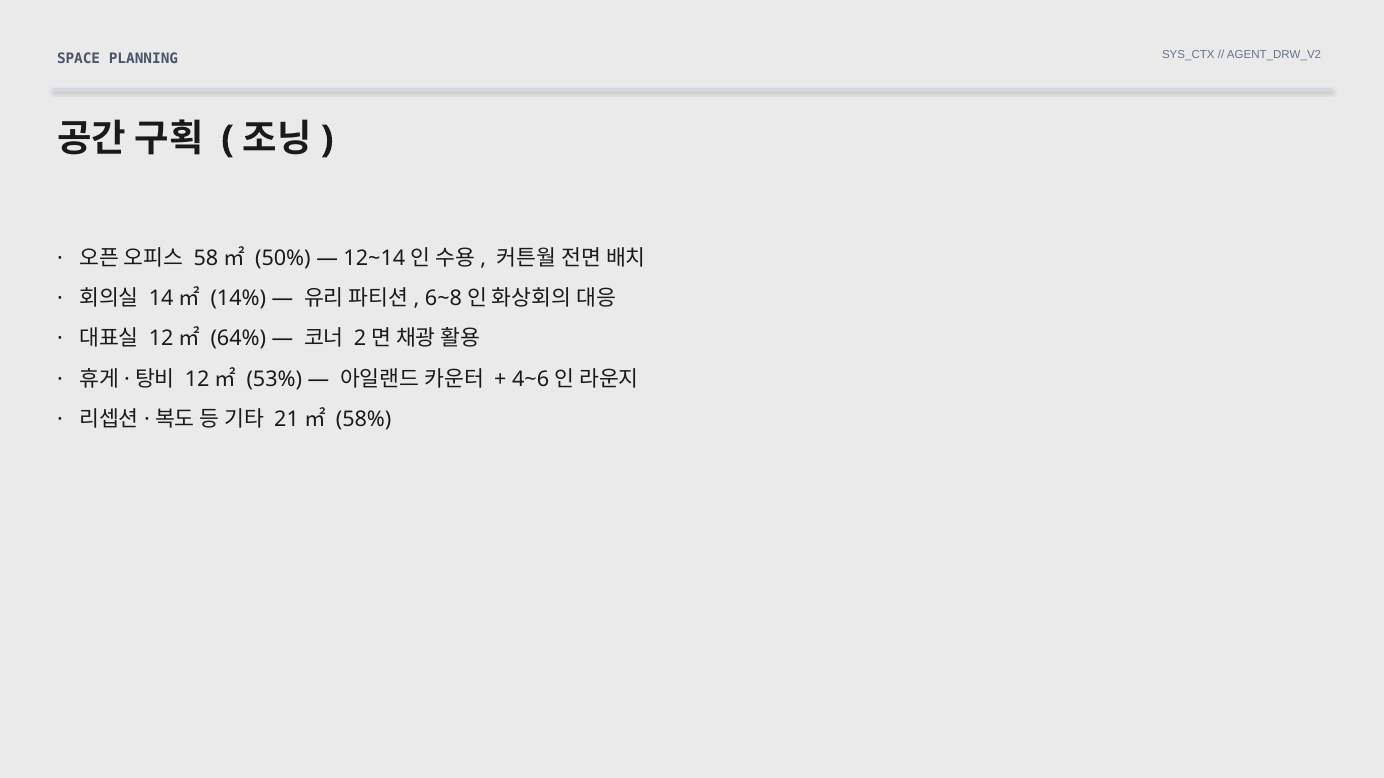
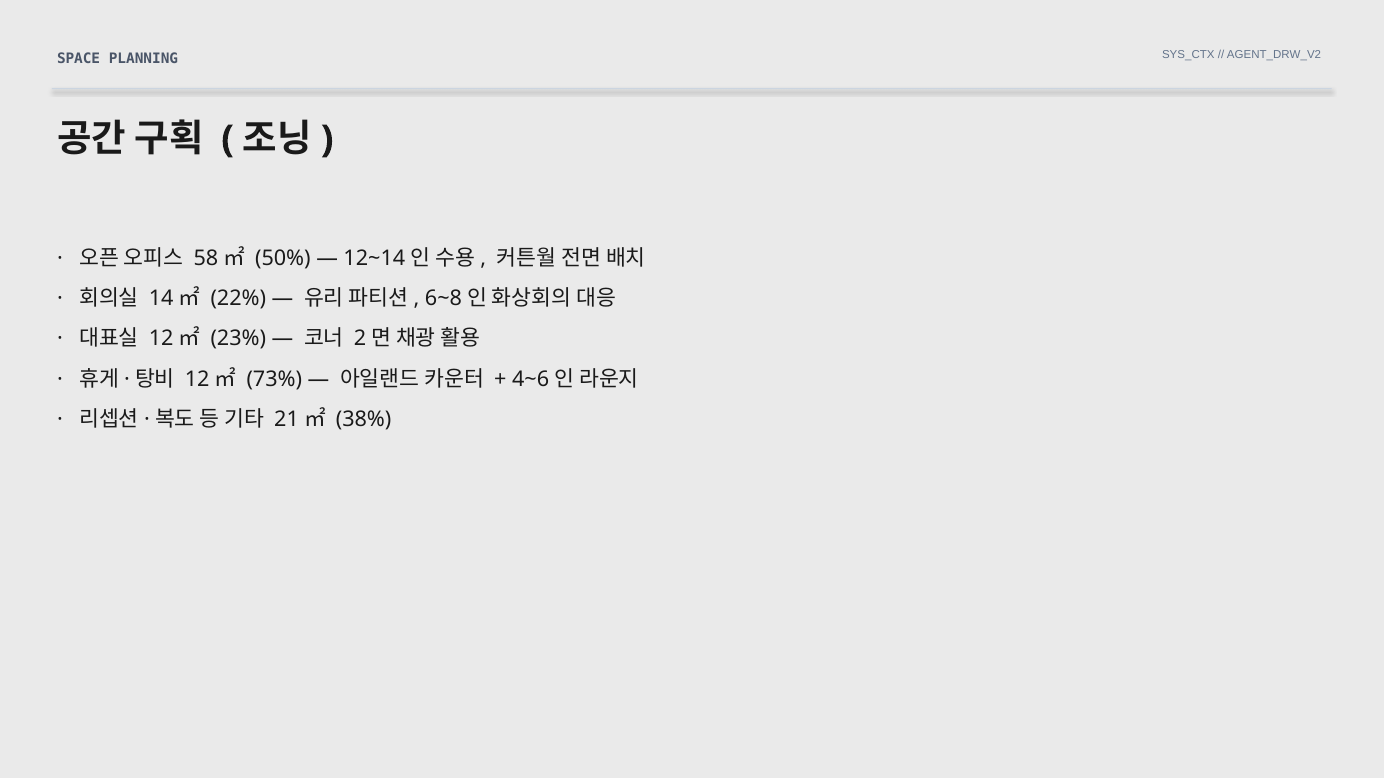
14%: 14% -> 22% (238, 299)
64%: 64% -> 23% (238, 339)
53%: 53% -> 73% (274, 379)
58%: 58% -> 38% (364, 420)
